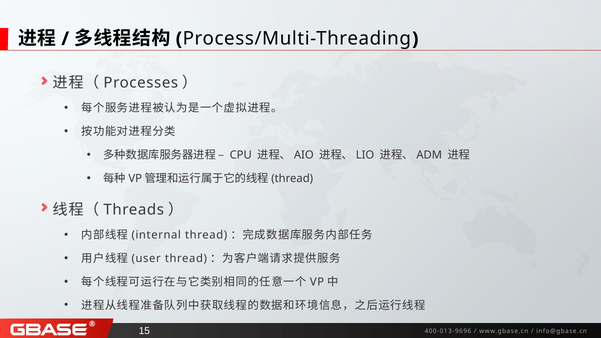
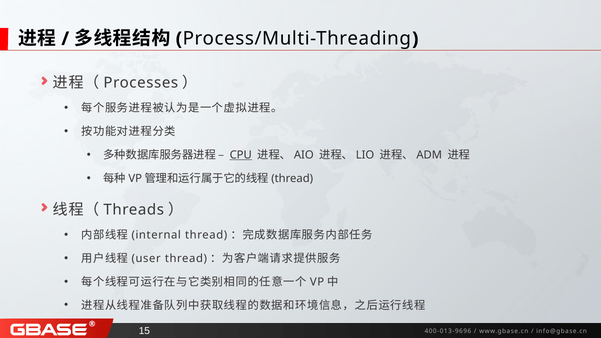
CPU underline: none -> present (241, 155)
